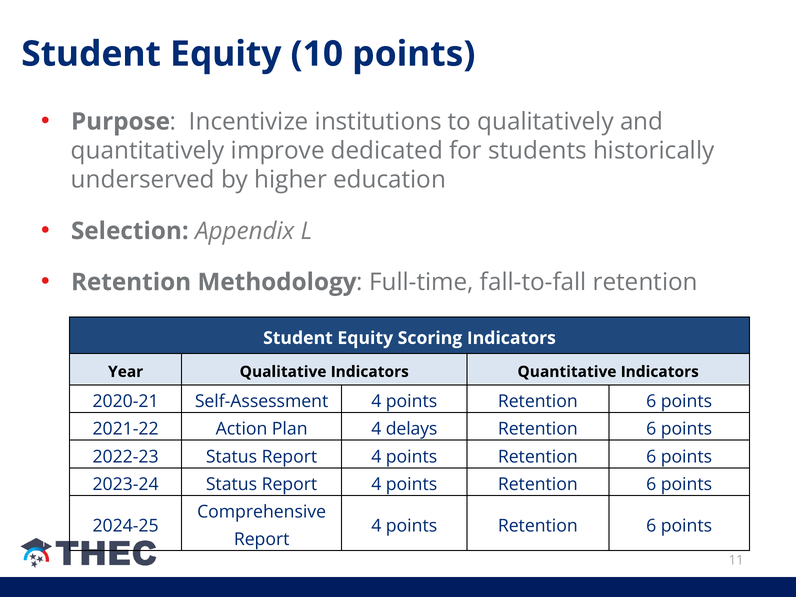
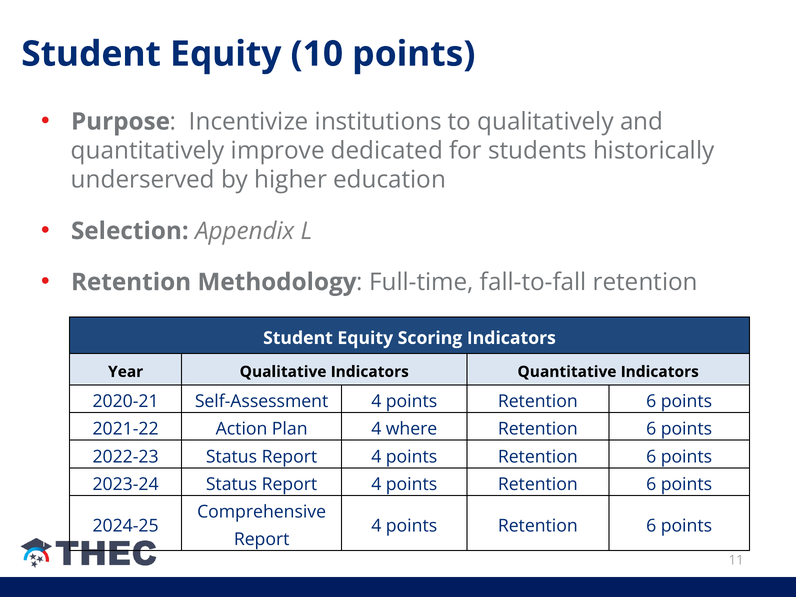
delays: delays -> where (412, 429)
